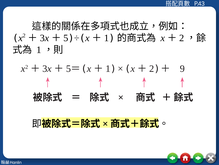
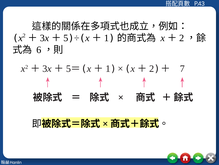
1: 1 -> 6 (39, 50)
9: 9 -> 7 (182, 68)
